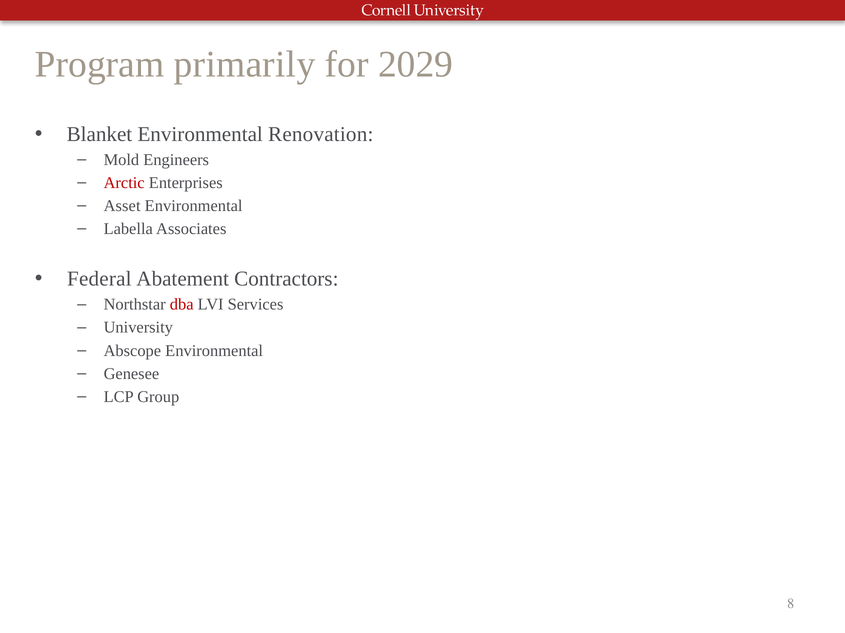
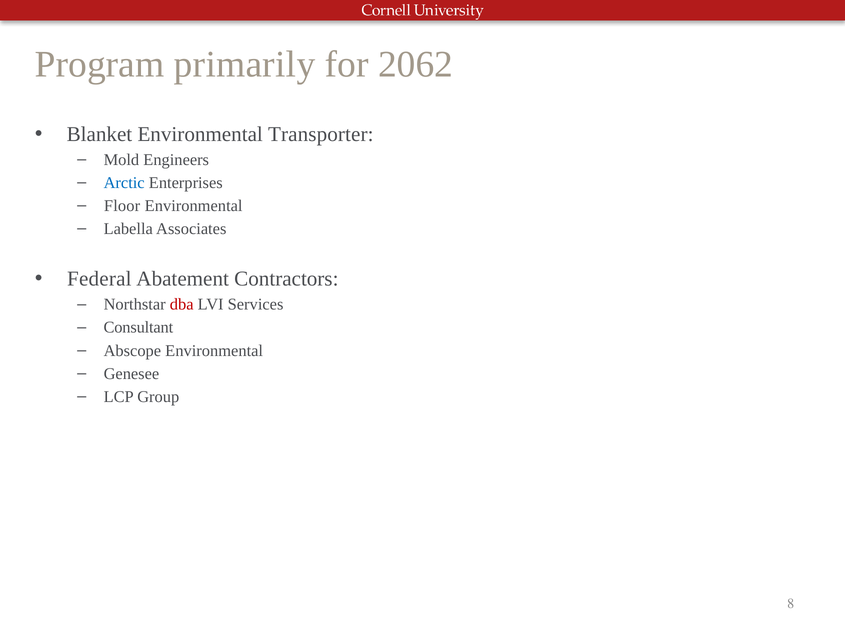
2029: 2029 -> 2062 (416, 65)
Renovation: Renovation -> Transporter (321, 135)
Arctic colour: red -> blue (124, 183)
Asset: Asset -> Floor (122, 206)
University: University -> Consultant (138, 328)
